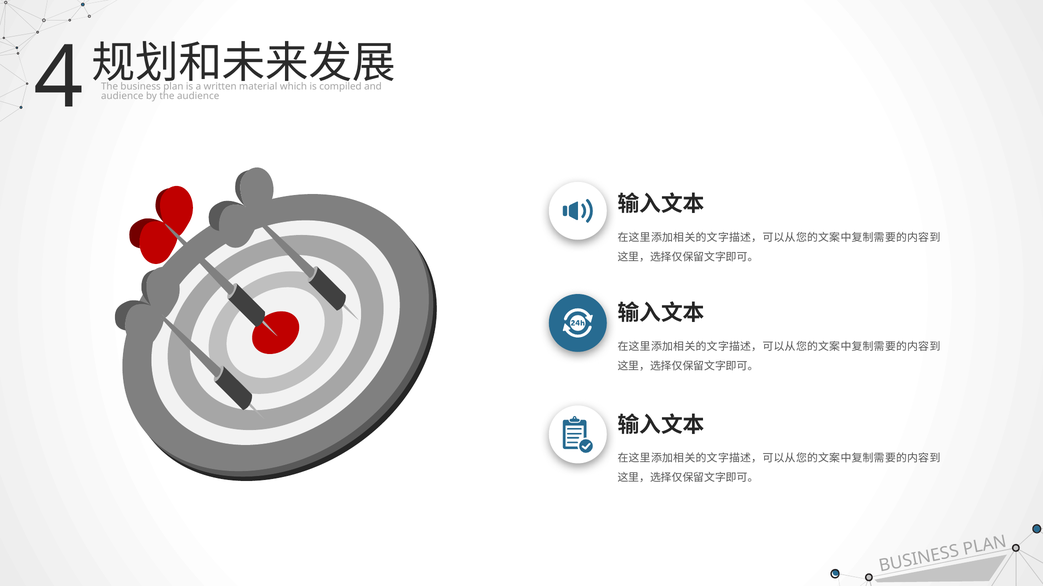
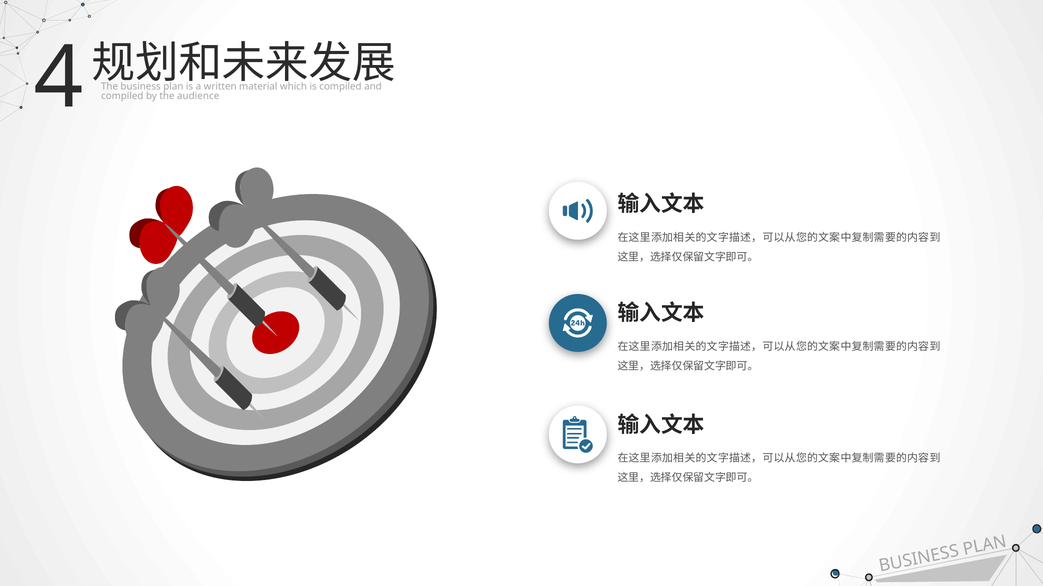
audience: audience -> compiled (122, 96)
